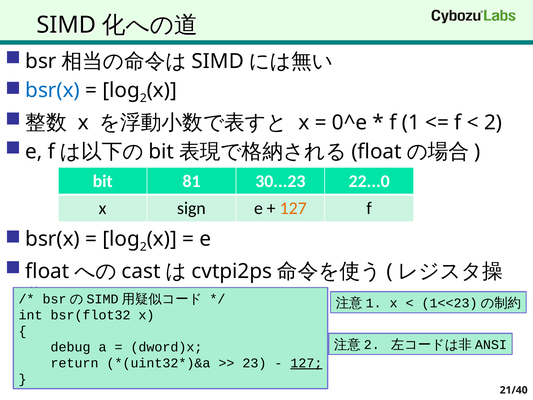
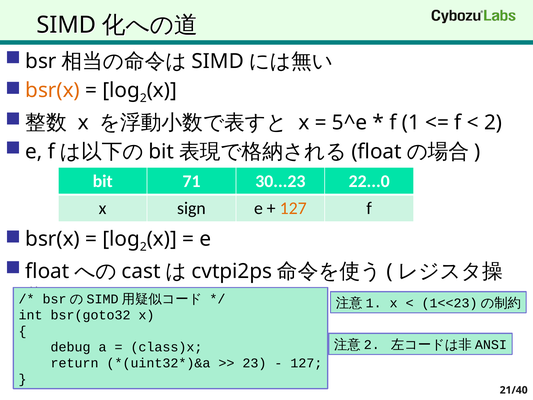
bsr(x colour: blue -> orange (53, 90)
0^e: 0^e -> 5^e (350, 123)
81: 81 -> 71 (192, 181)
bsr(flot32: bsr(flot32 -> bsr(goto32 (91, 315)
dword)x: dword)x -> class)x (166, 347)
127 underline: present -> none (306, 363)
